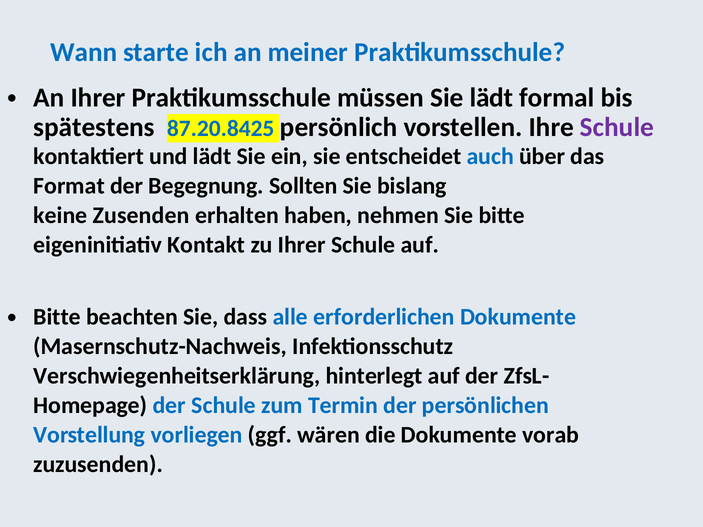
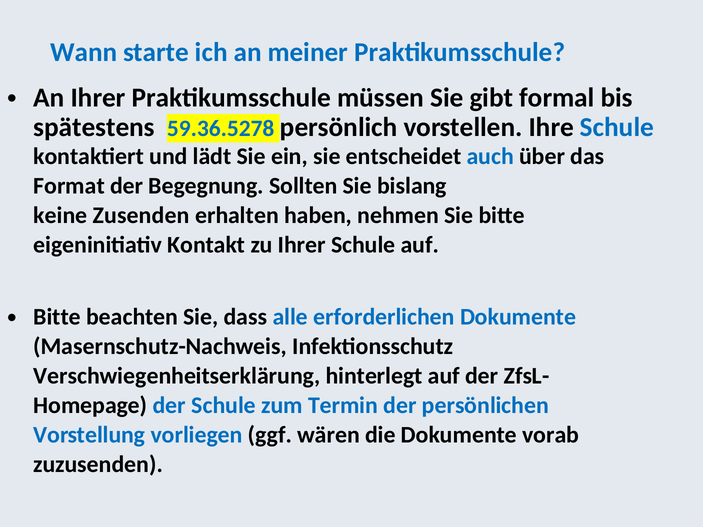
Sie lädt: lädt -> gibt (491, 98)
87.20.8425: 87.20.8425 -> 59.36.5278 (221, 129)
Schule colour: purple -> blue (617, 127)
